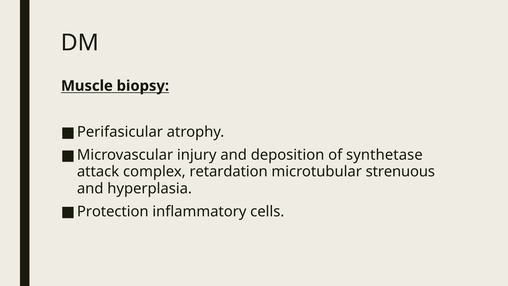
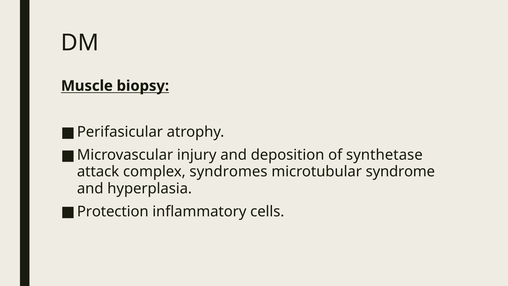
retardation: retardation -> syndromes (228, 172)
strenuous: strenuous -> syndrome (400, 172)
